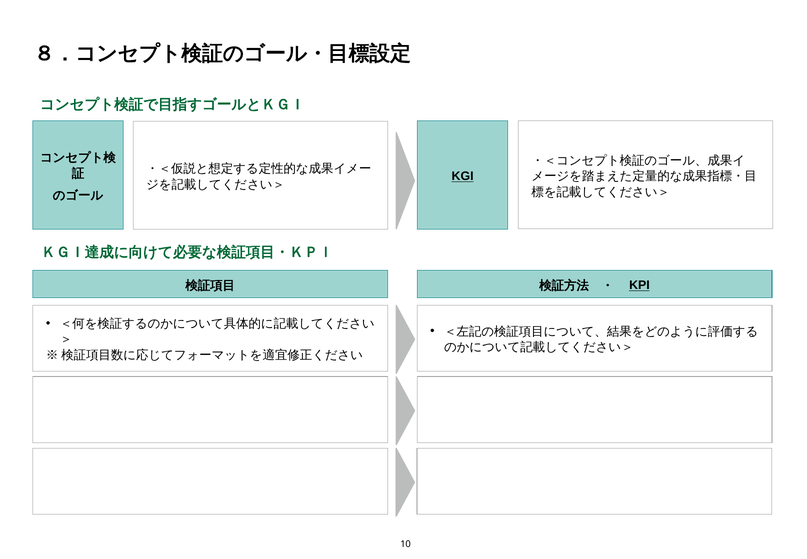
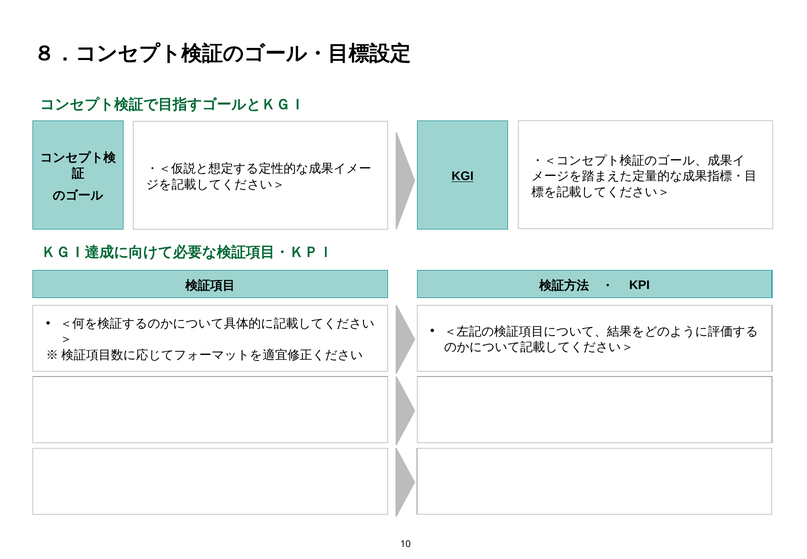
KPI underline: present -> none (639, 285)
